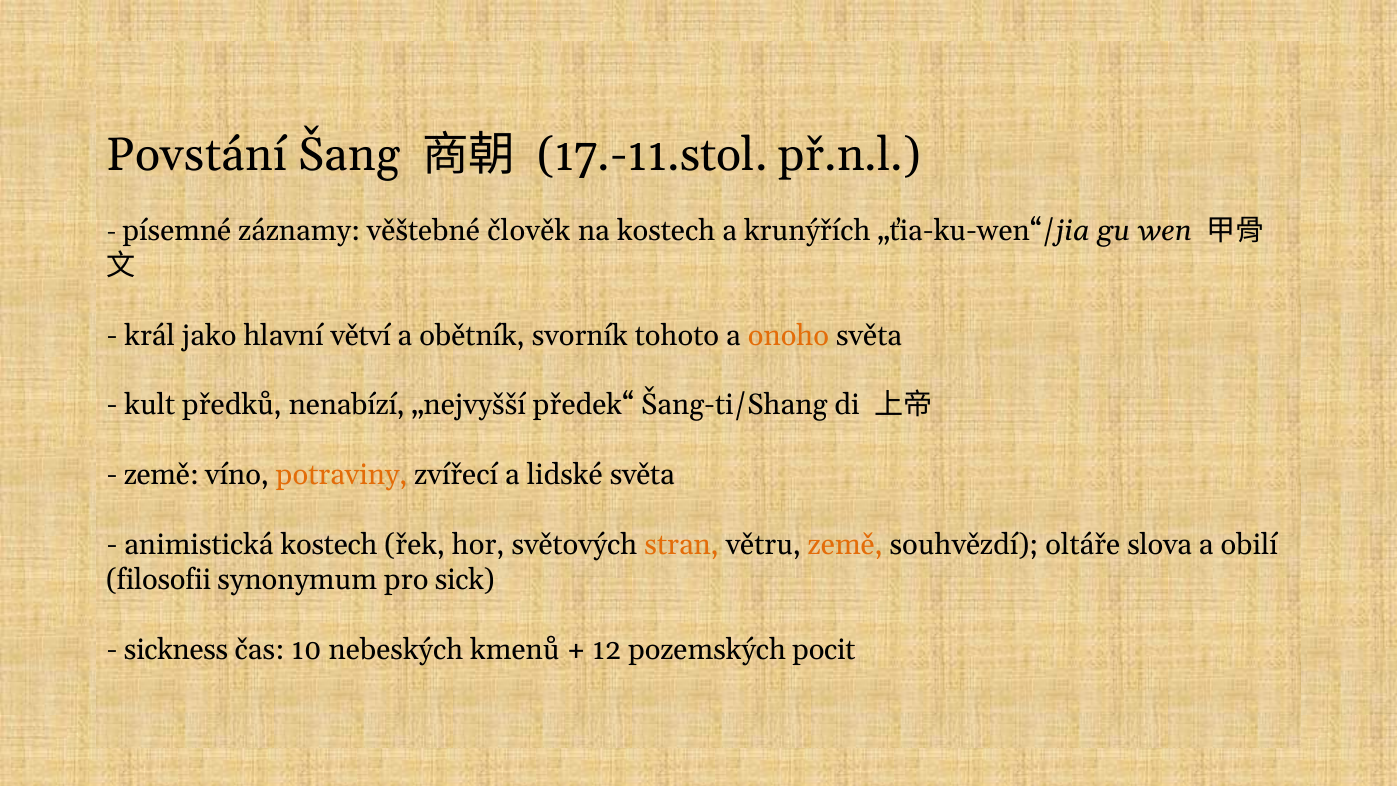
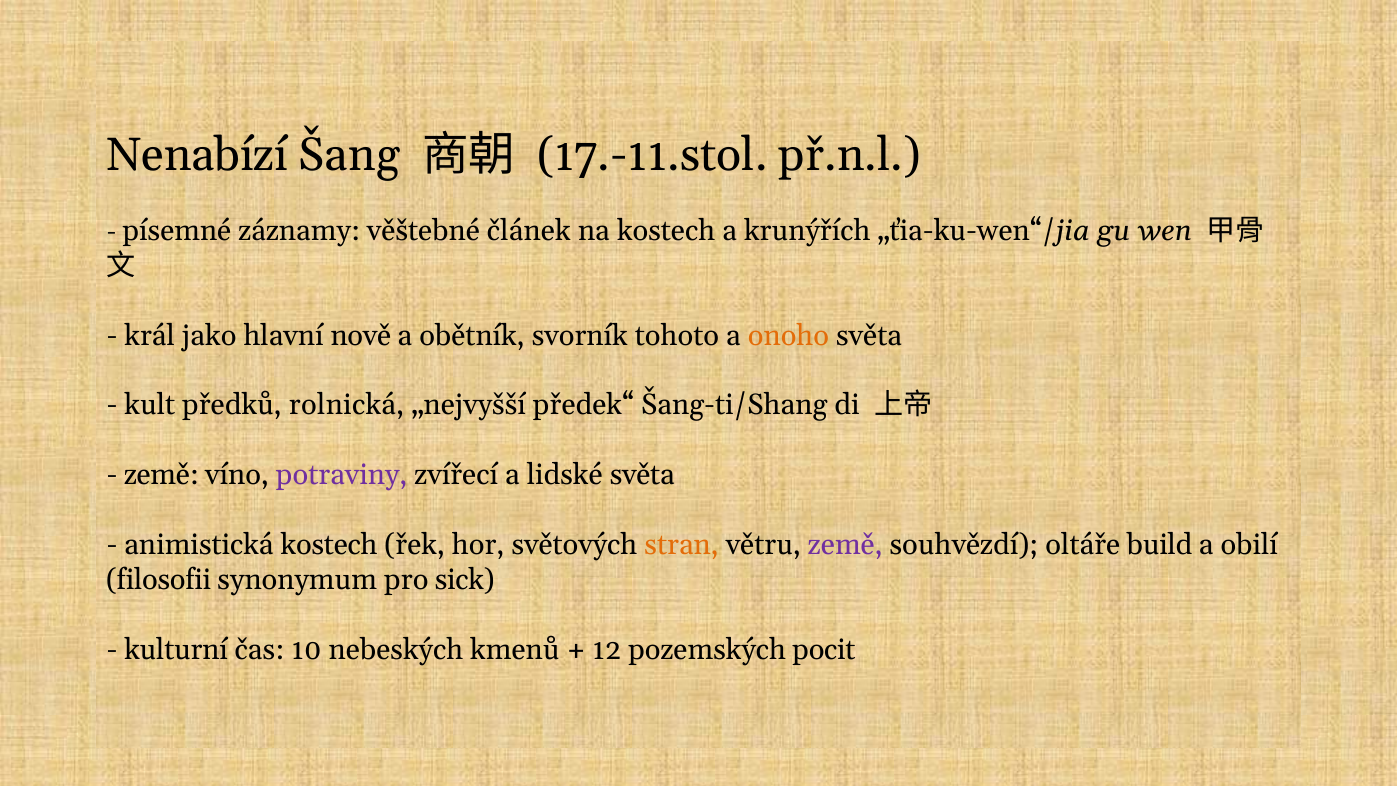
Povstání: Povstání -> Nenabízí (197, 155)
člověk: člověk -> článek (529, 231)
větví: větví -> nově (361, 335)
nenabízí: nenabízí -> rolnická (347, 405)
potraviny colour: orange -> purple (342, 475)
země colour: orange -> purple (845, 545)
slova: slova -> build (1160, 545)
sickness: sickness -> kulturní (176, 650)
